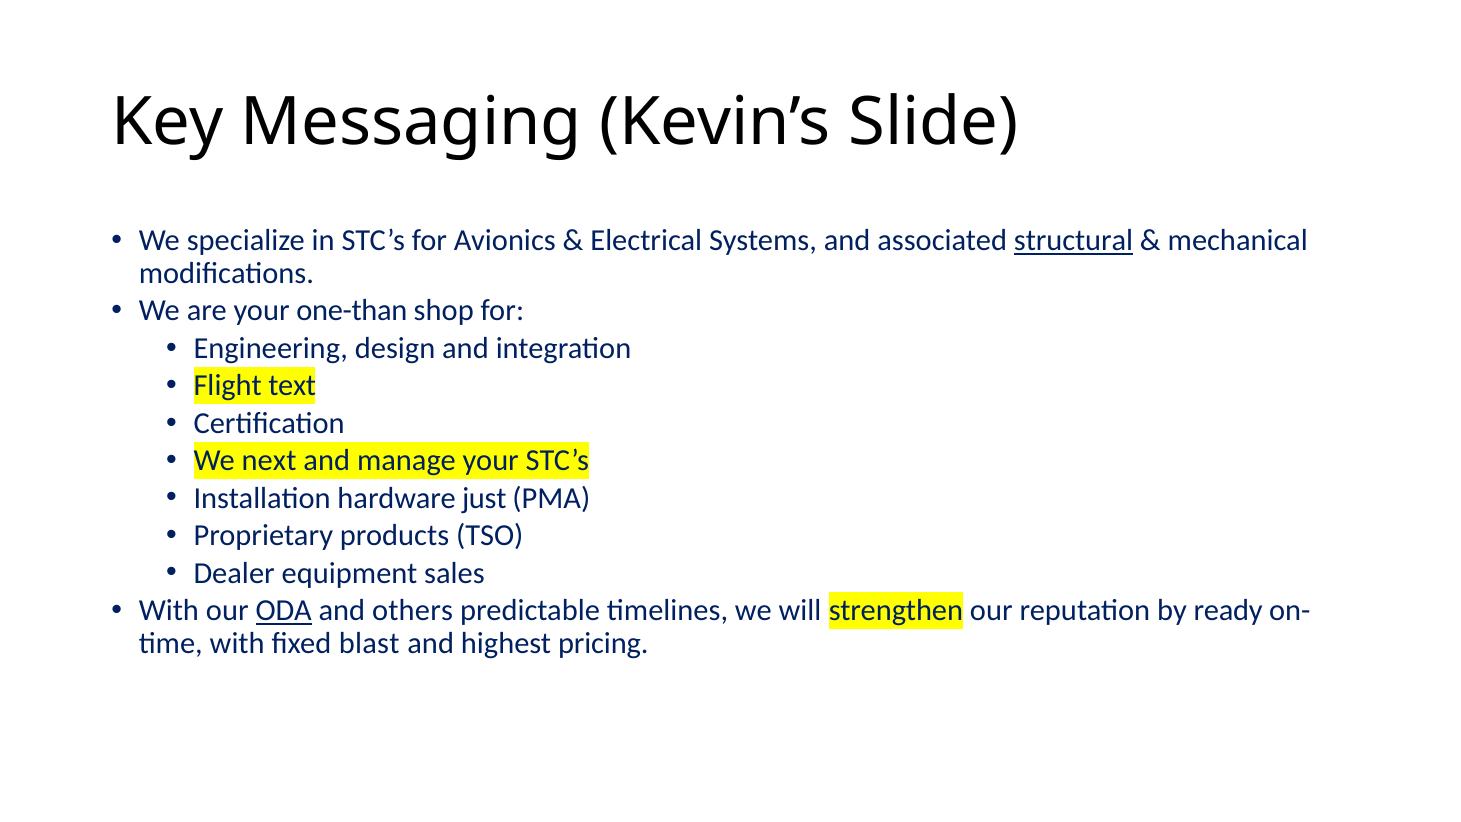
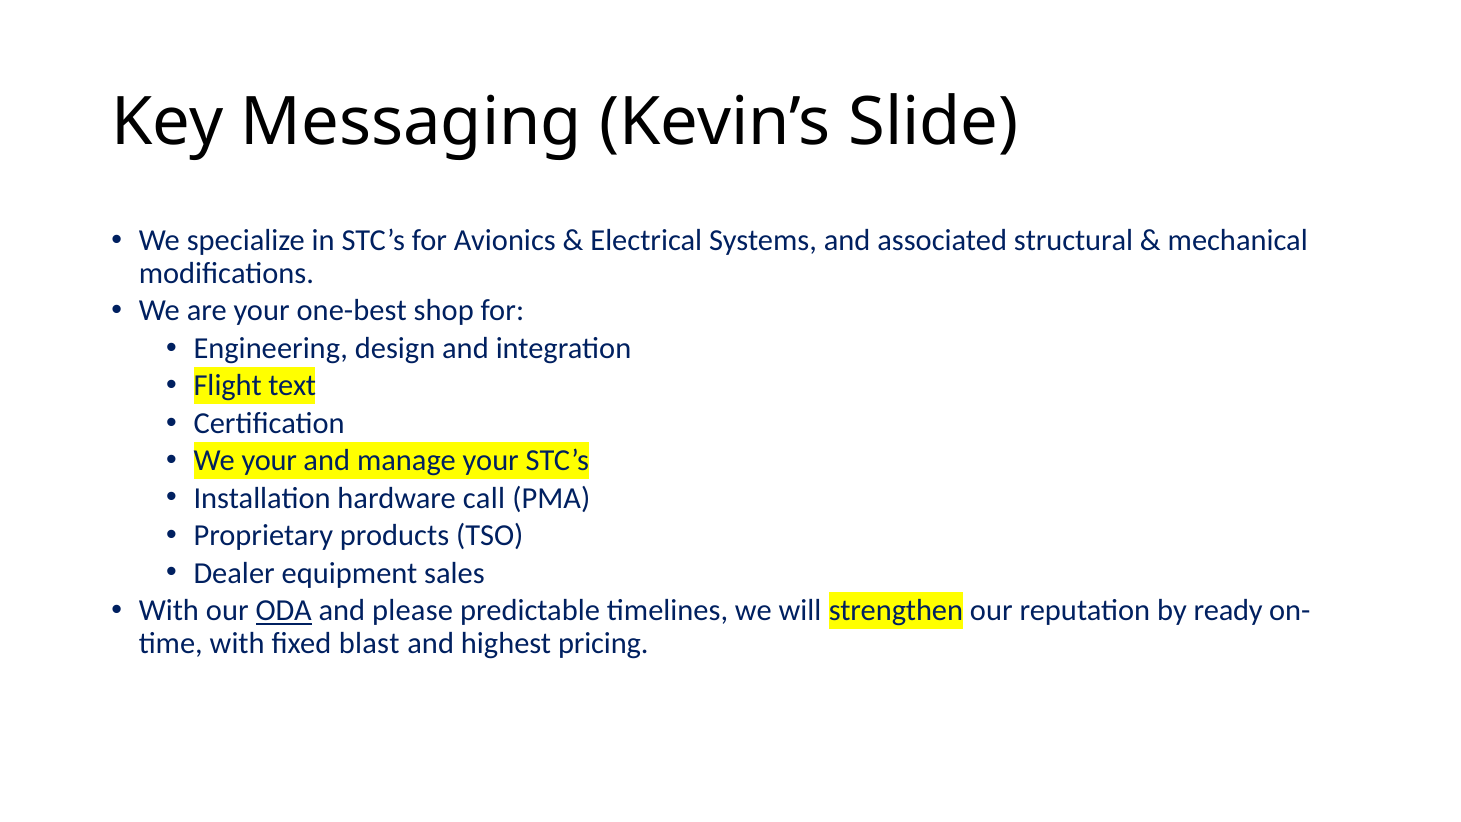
structural underline: present -> none (1074, 241)
one-than: one-than -> one-best (352, 311)
We next: next -> your (269, 461)
just: just -> call (484, 498)
others: others -> please (413, 610)
